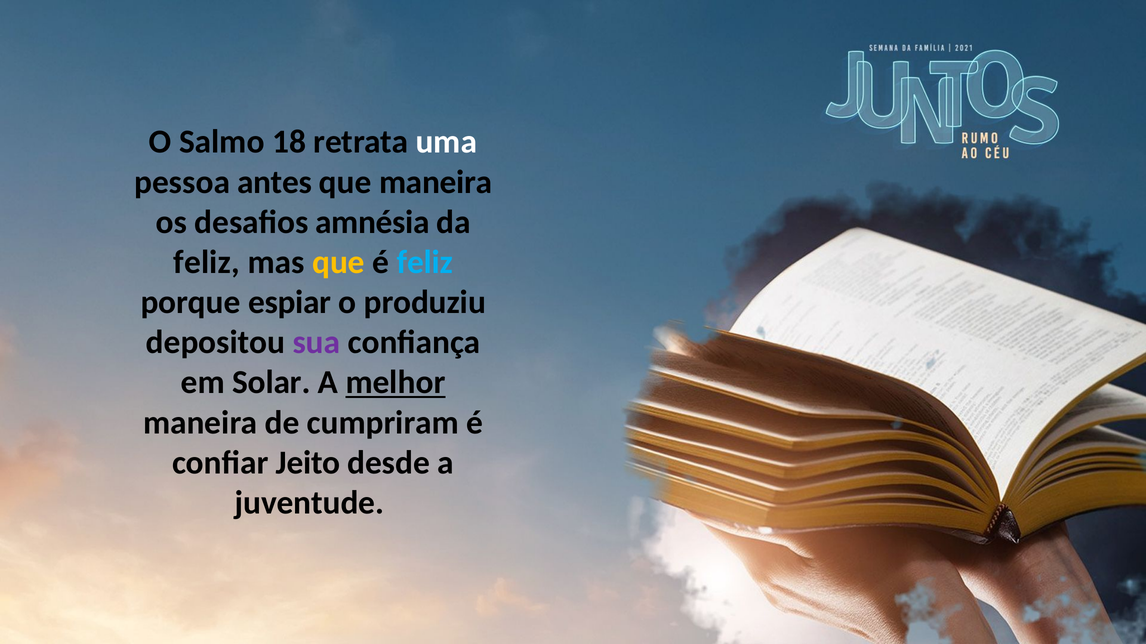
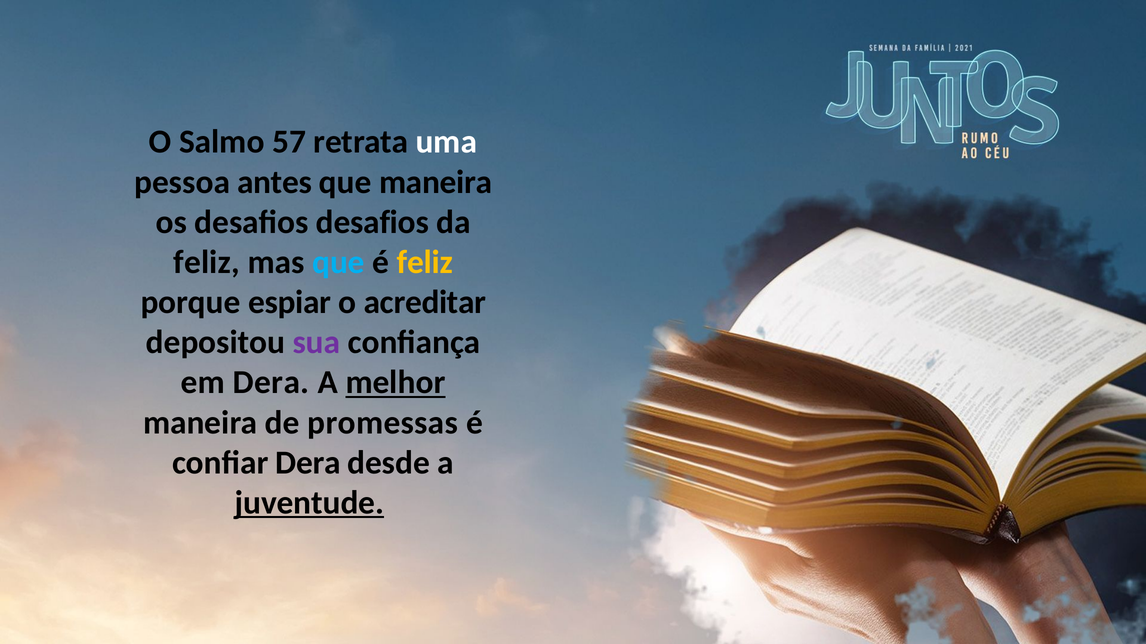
18: 18 -> 57 (289, 142)
desafios amnésia: amnésia -> desafios (372, 222)
que colour: yellow -> light blue (338, 262)
feliz colour: light blue -> yellow (425, 262)
produziu: produziu -> acreditar (425, 303)
em Solar: Solar -> Dera (271, 383)
cumpriram: cumpriram -> promessas (383, 423)
confiar Jeito: Jeito -> Dera (308, 463)
juventude underline: none -> present (309, 503)
